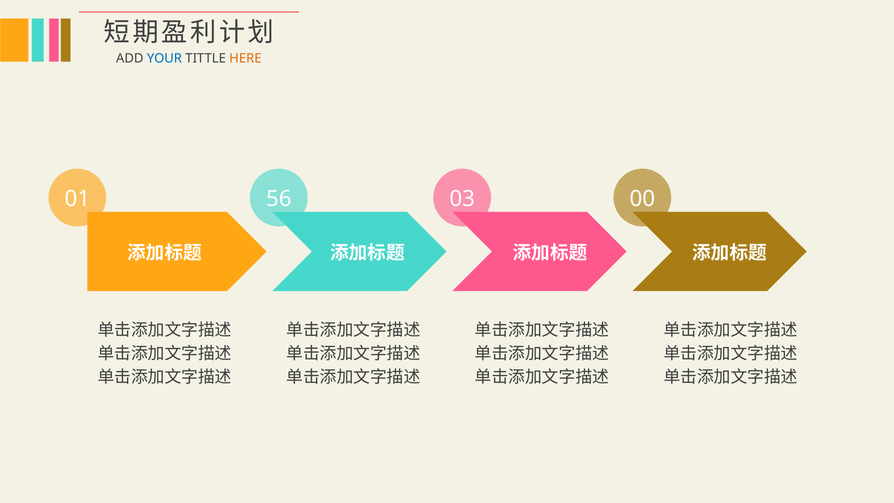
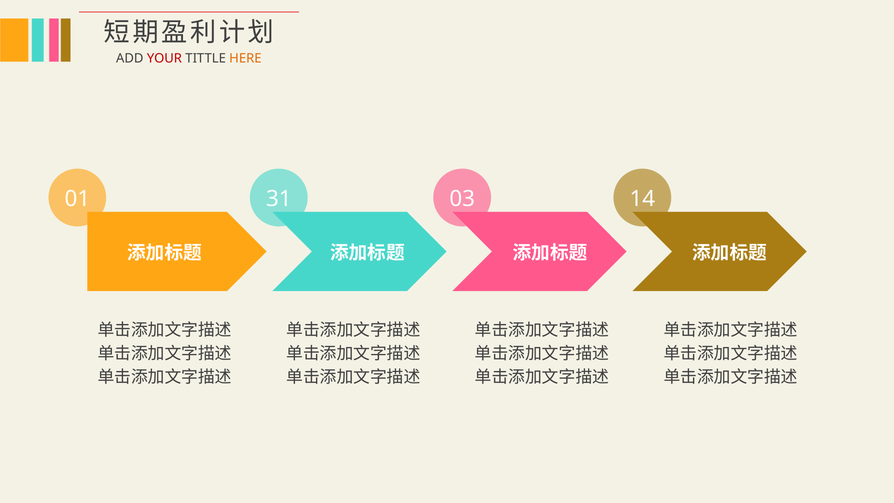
YOUR colour: blue -> red (164, 59)
56: 56 -> 31 (279, 199)
00: 00 -> 14 (642, 199)
